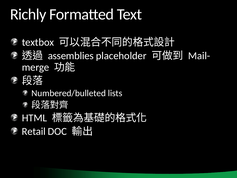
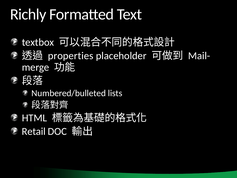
assemblies: assemblies -> properties (71, 56)
